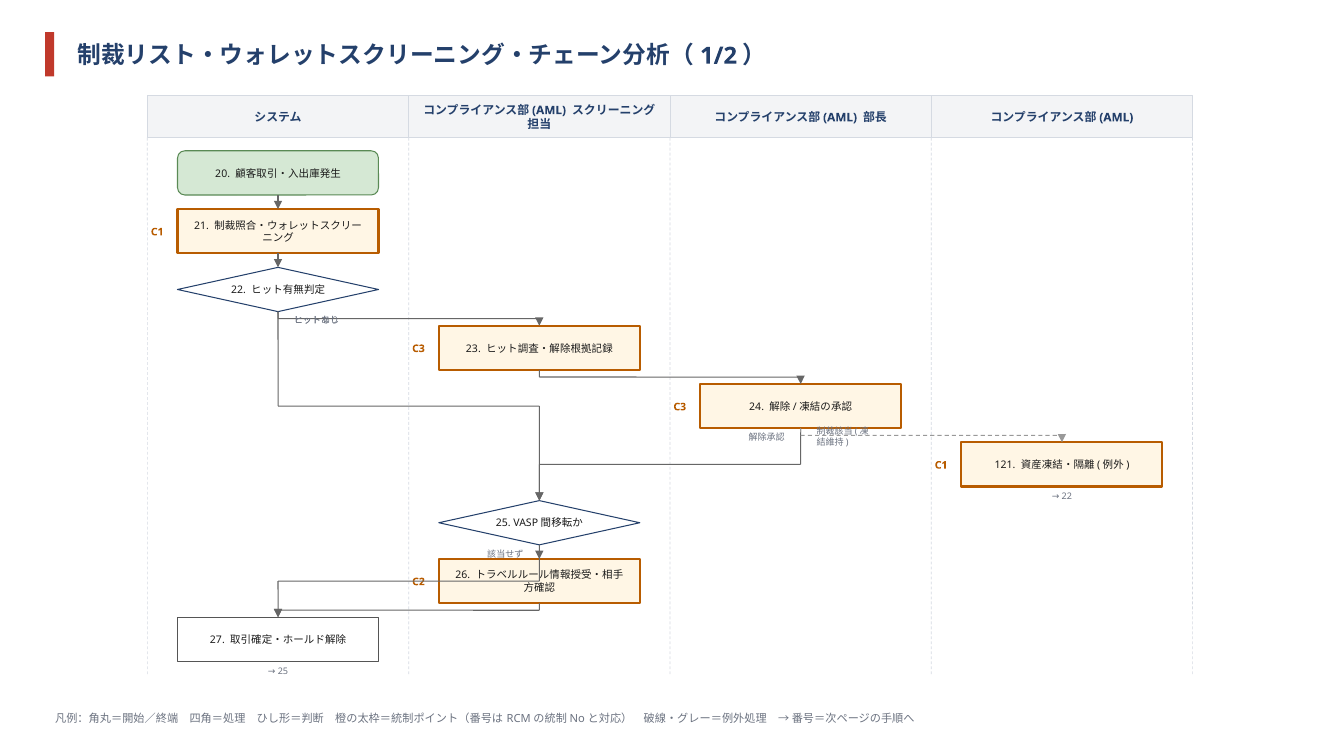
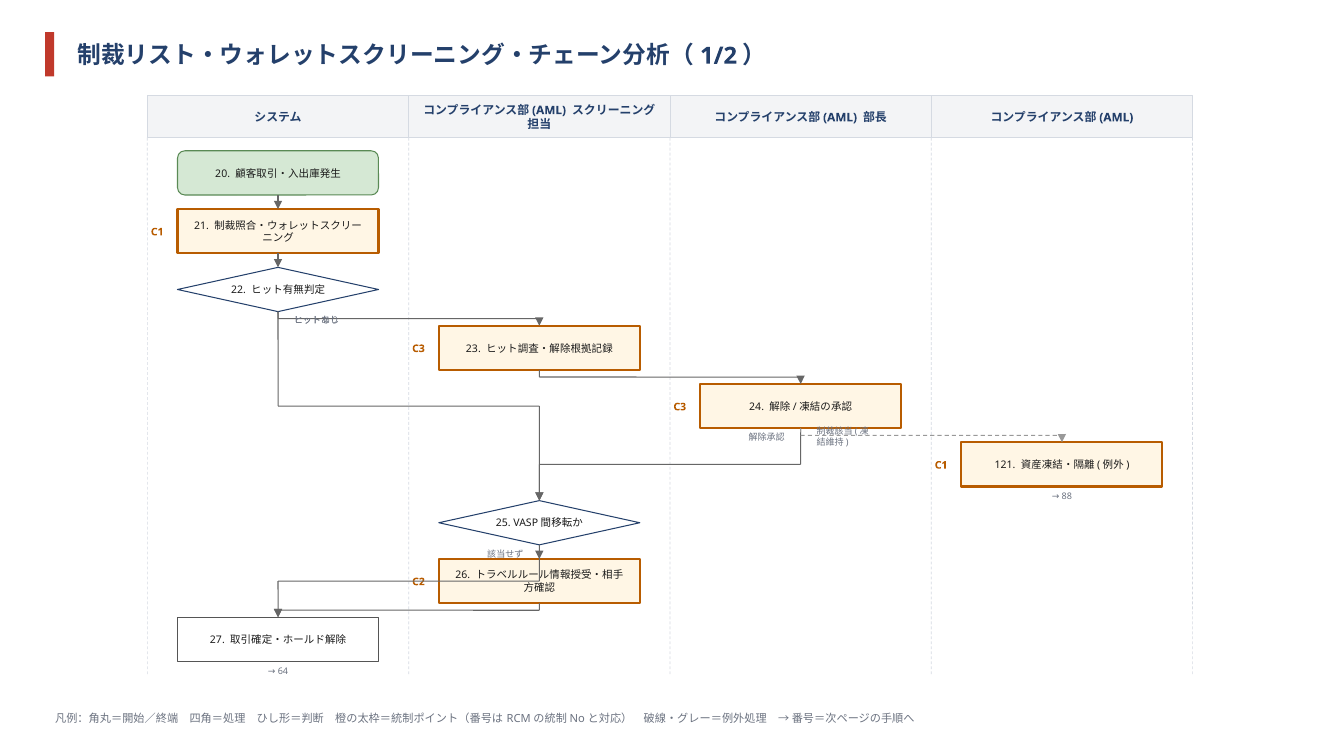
22: 22 -> 88 (1067, 496)
25: 25 -> 64 (283, 671)
